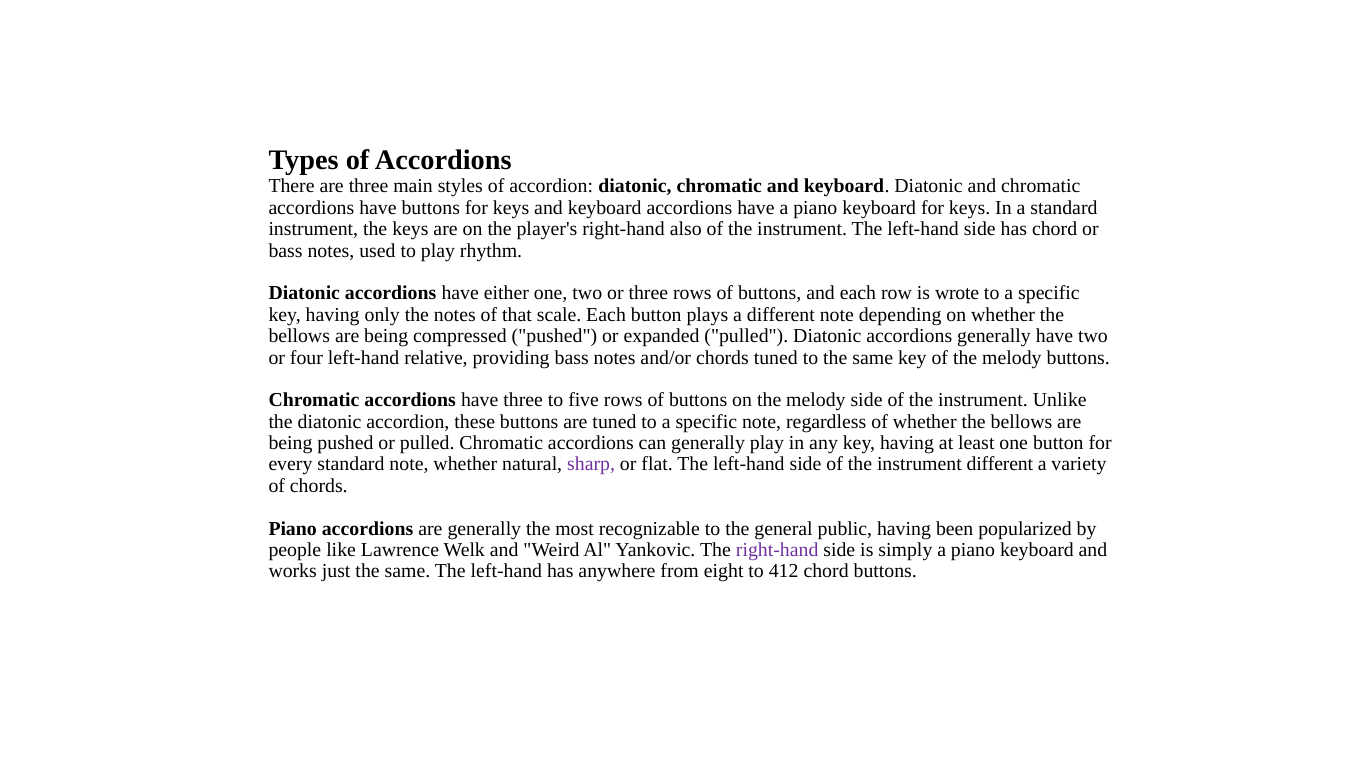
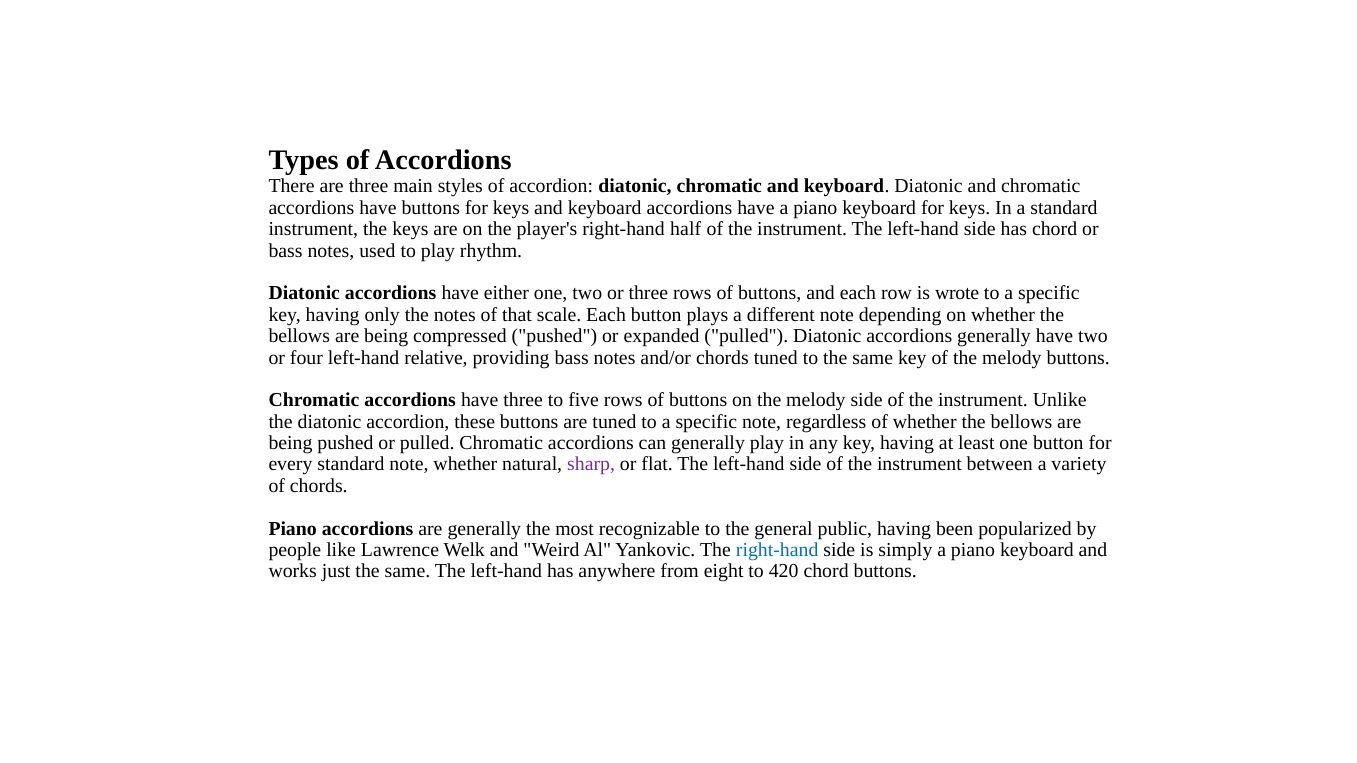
also: also -> half (686, 229)
instrument different: different -> between (1000, 465)
right-hand colour: purple -> blue (777, 550)
412: 412 -> 420 (784, 572)
